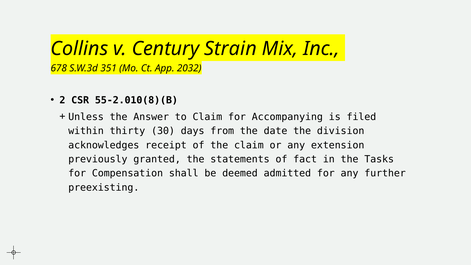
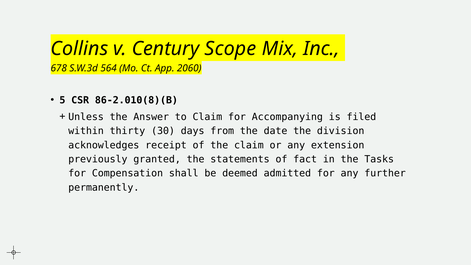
Strain: Strain -> Scope (230, 49)
351: 351 -> 564 (109, 68)
2032: 2032 -> 2060 (189, 68)
2: 2 -> 5 (62, 100)
55-2.010(8)(B: 55-2.010(8)(B -> 86-2.010(8)(B (136, 100)
preexisting: preexisting -> permanently (104, 187)
